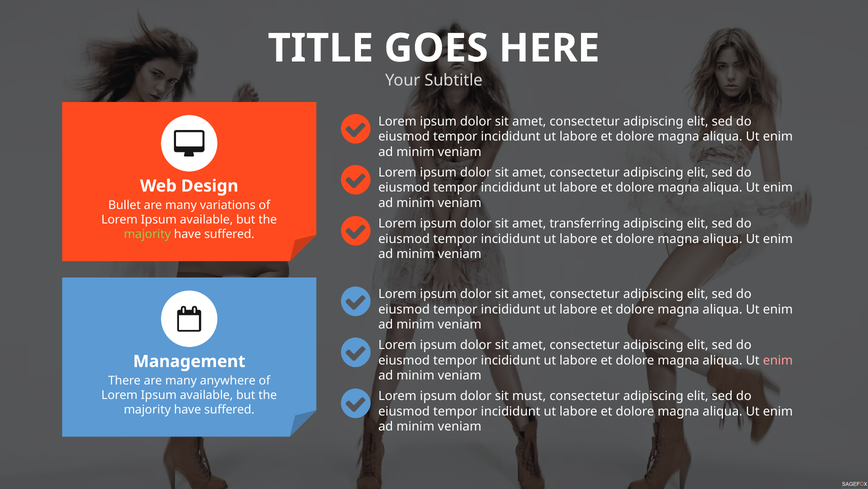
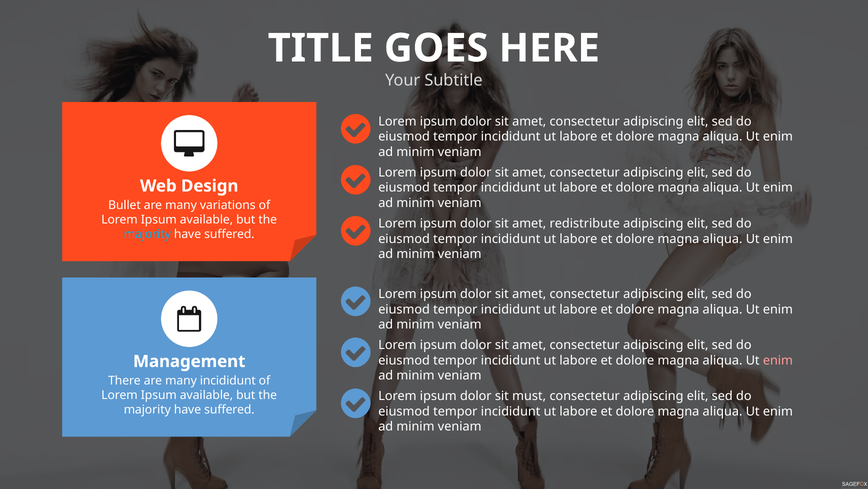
transferring: transferring -> redistribute (585, 223)
majority colour: light green -> light blue (147, 234)
many anywhere: anywhere -> incididunt (228, 380)
